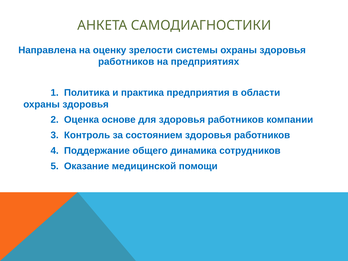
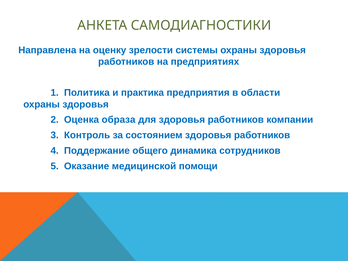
основе: основе -> образа (119, 120)
